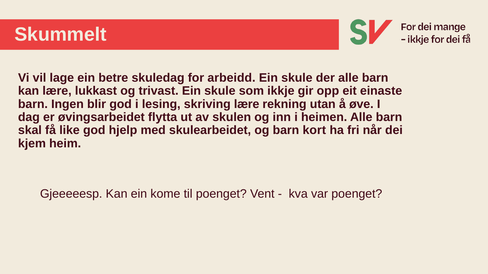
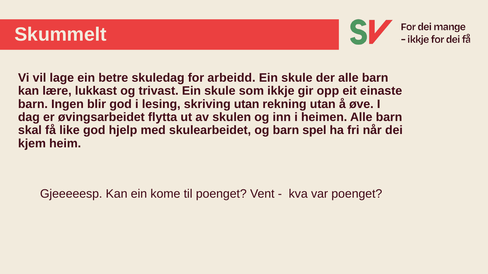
skriving lære: lære -> utan (247, 104)
kort: kort -> spel (314, 131)
